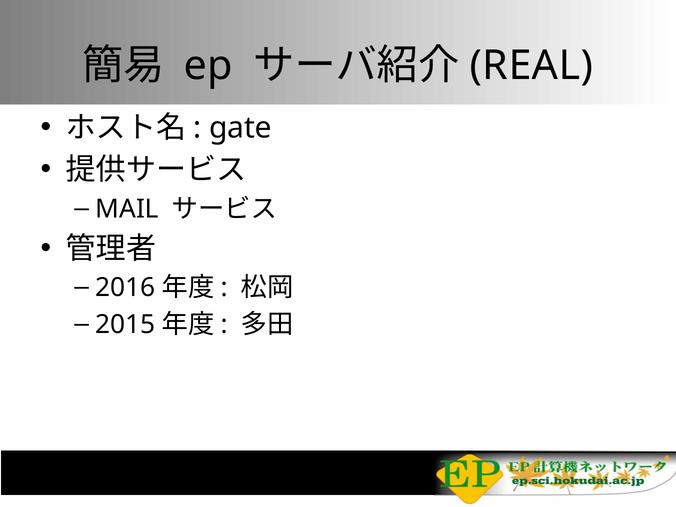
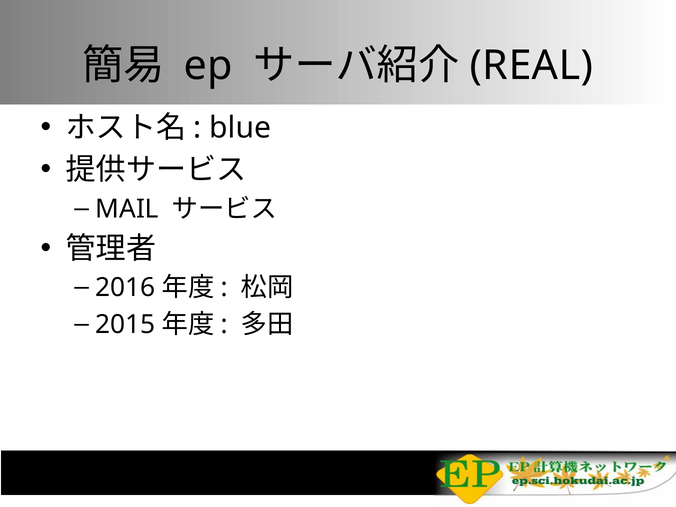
gate: gate -> blue (240, 128)
